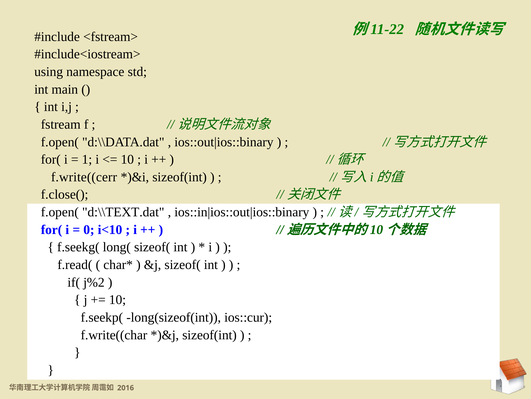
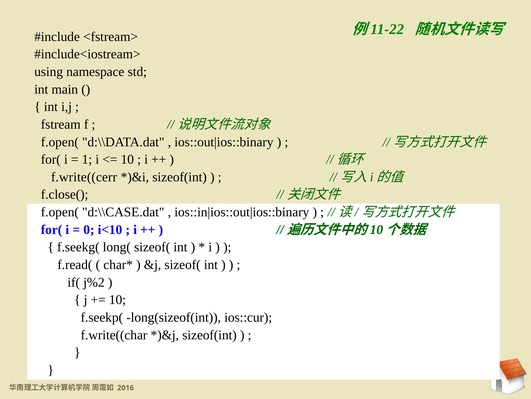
d:\\TEXT.dat: d:\\TEXT.dat -> d:\\CASE.dat (123, 212)
